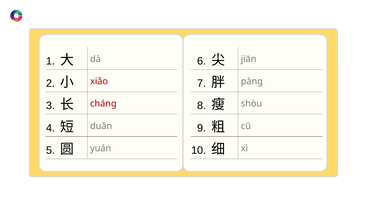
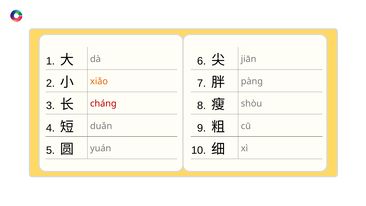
xiǎo colour: red -> orange (99, 81)
